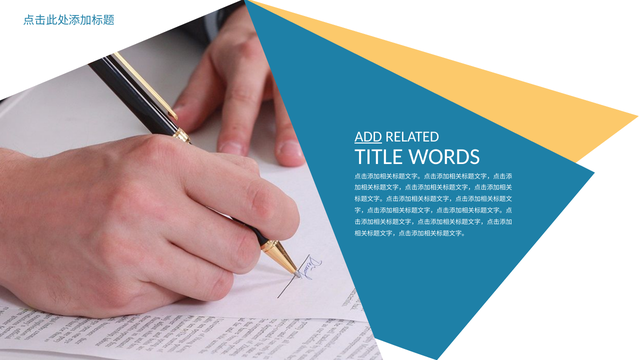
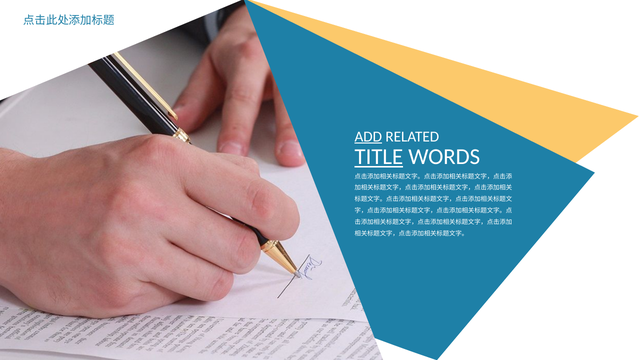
TITLE underline: none -> present (379, 157)
